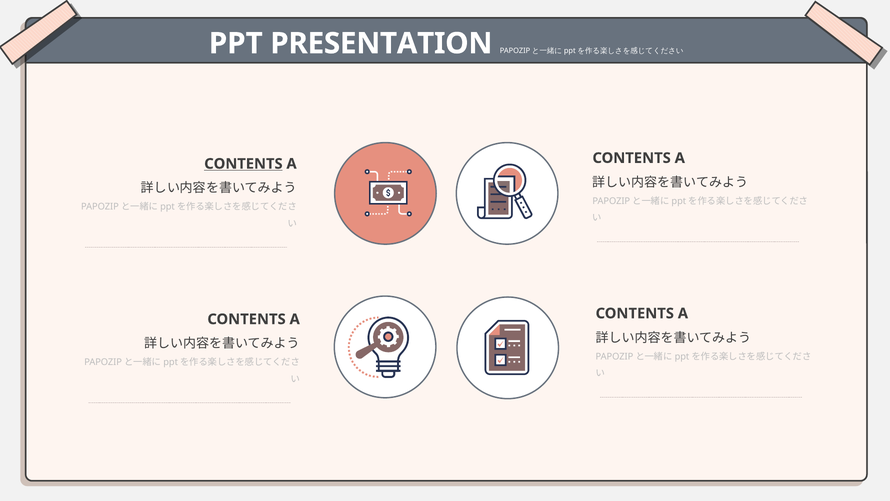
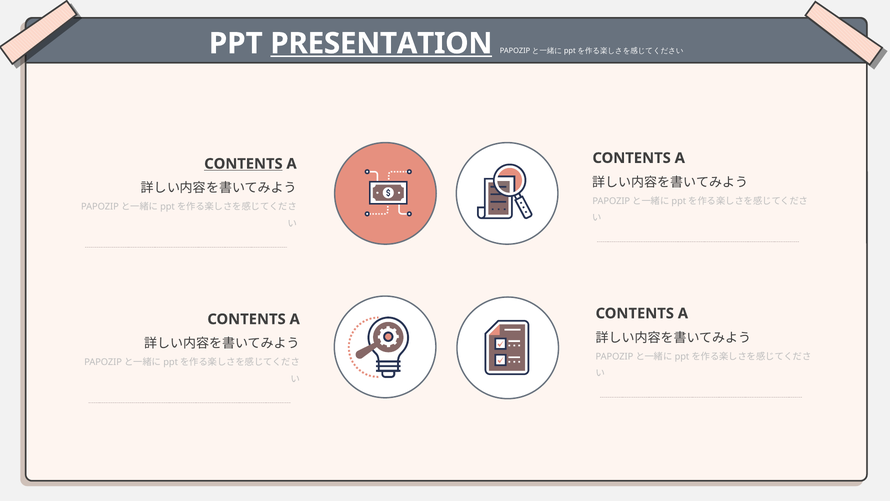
PRESENTATION underline: none -> present (381, 43)
